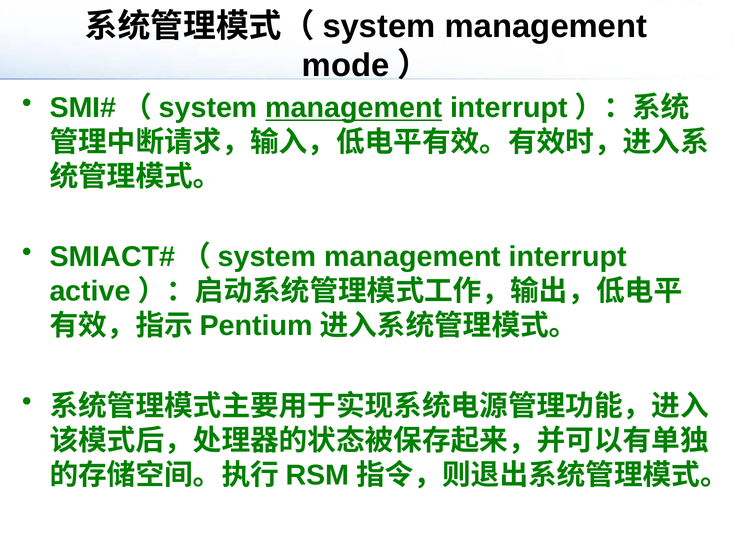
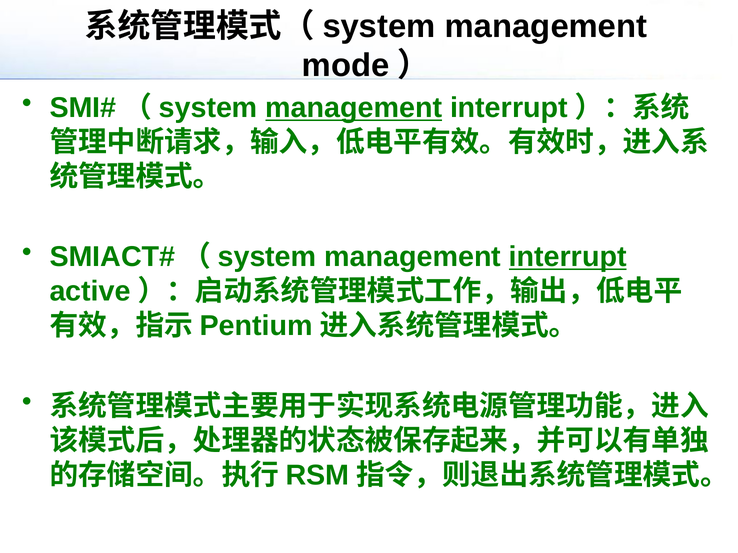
interrupt underline: none -> present (568, 257)
